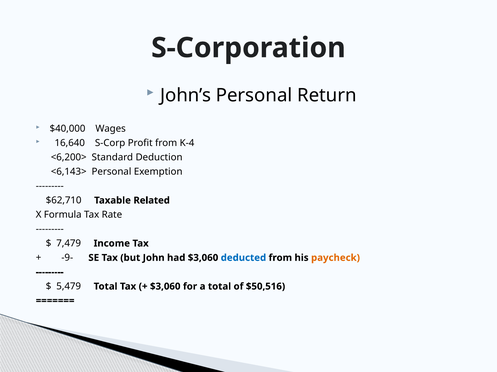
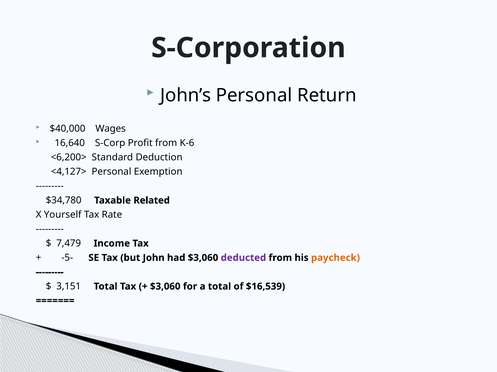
K-4: K-4 -> K-6 (187, 143)
<6,143>: <6,143> -> <4,127> (69, 172)
$62,710: $62,710 -> $34,780 (64, 201)
Formula: Formula -> Yourself (63, 215)
-9-: -9- -> -5- (67, 258)
deducted colour: blue -> purple (243, 258)
5,479: 5,479 -> 3,151 (69, 287)
$50,516: $50,516 -> $16,539 (266, 287)
